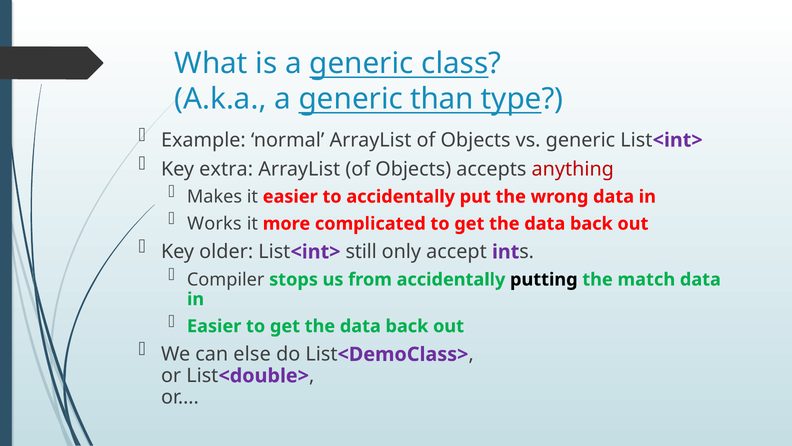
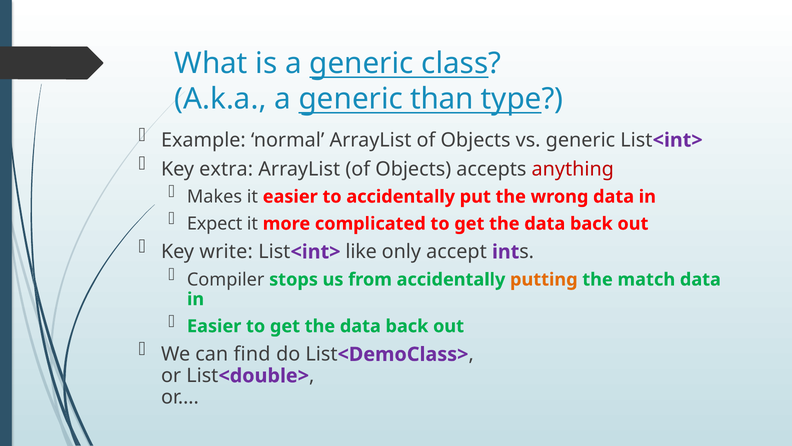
Works: Works -> Expect (215, 223)
older: older -> write (226, 252)
still: still -> like (361, 252)
putting colour: black -> orange (544, 279)
else: else -> find (252, 354)
